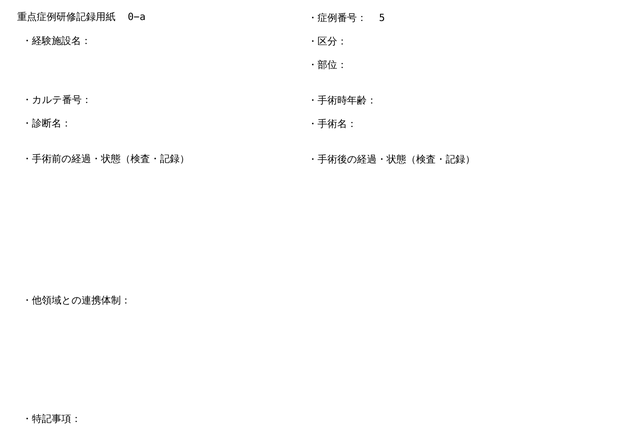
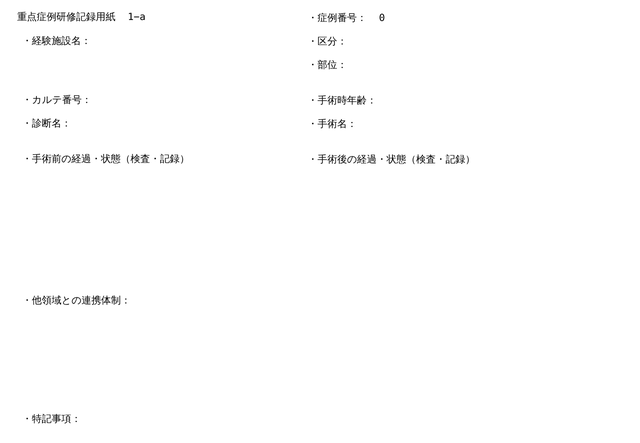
0−a: 0−a -> 1−a (137, 17)
5: 5 -> 0 (382, 18)
